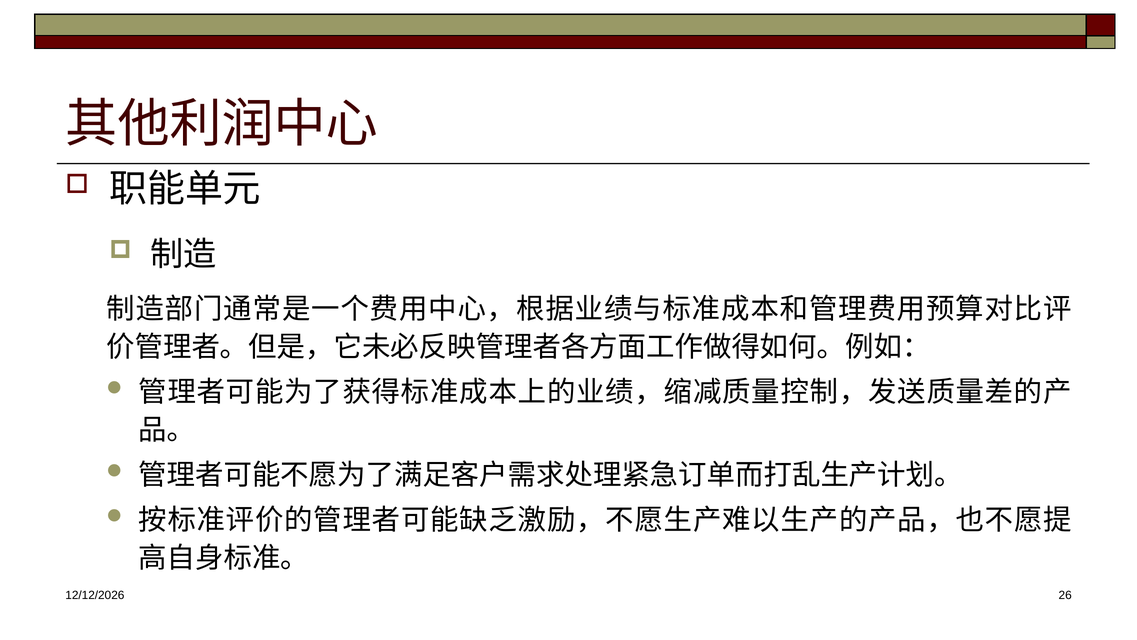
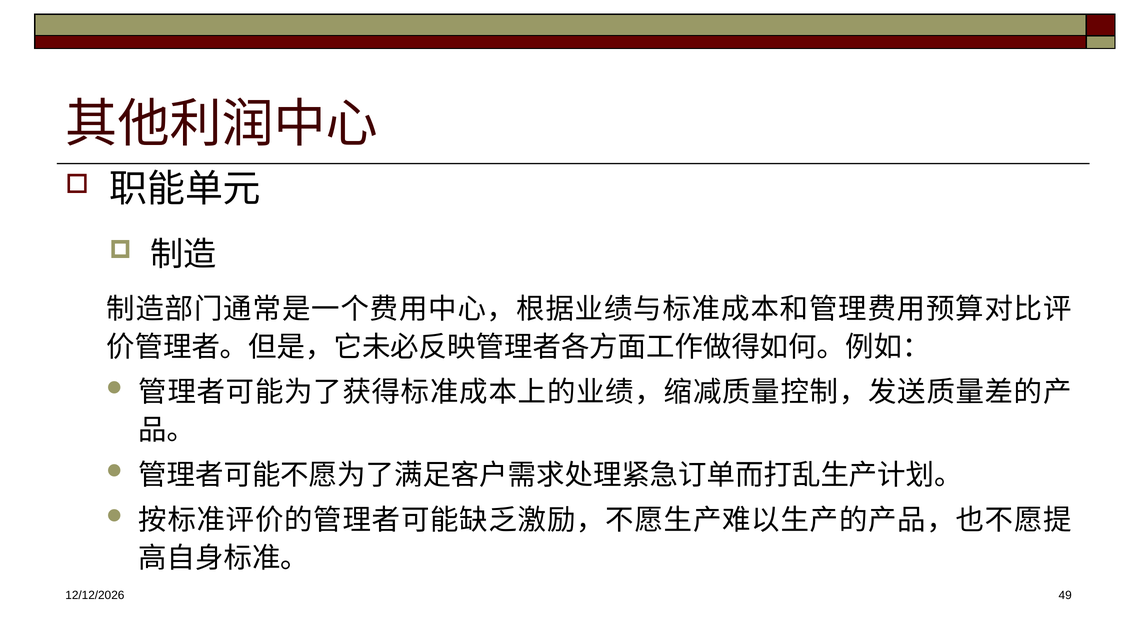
26: 26 -> 49 (1065, 595)
